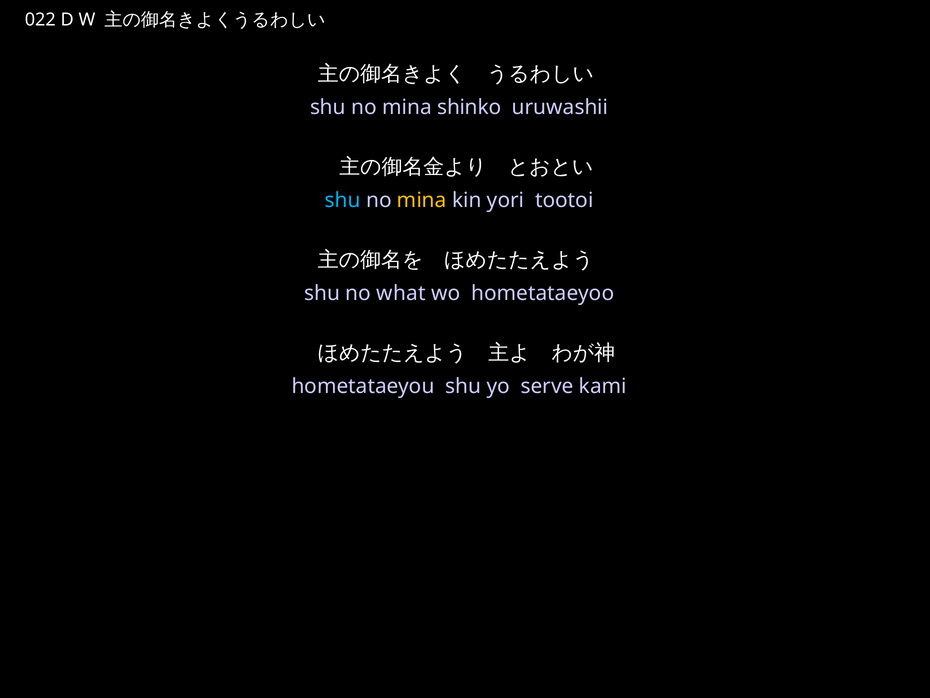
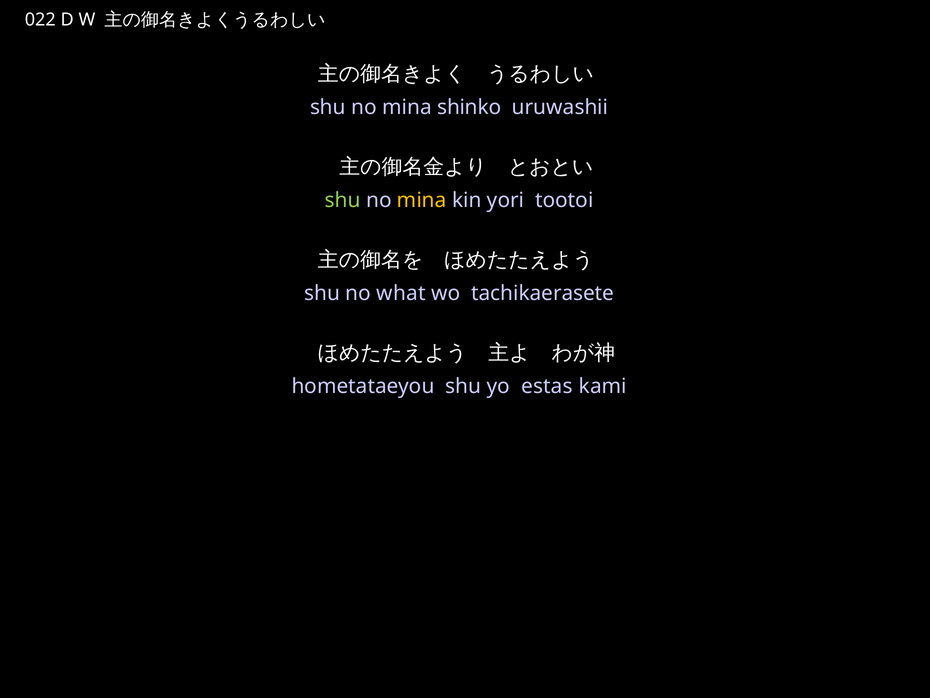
shu colour: light blue -> light green (343, 200)
hometataeyoo: hometataeyoo -> tachikaerasete (543, 293)
serve: serve -> estas (547, 386)
